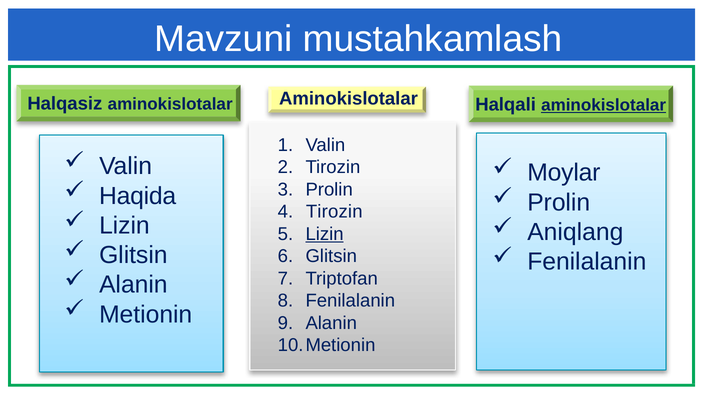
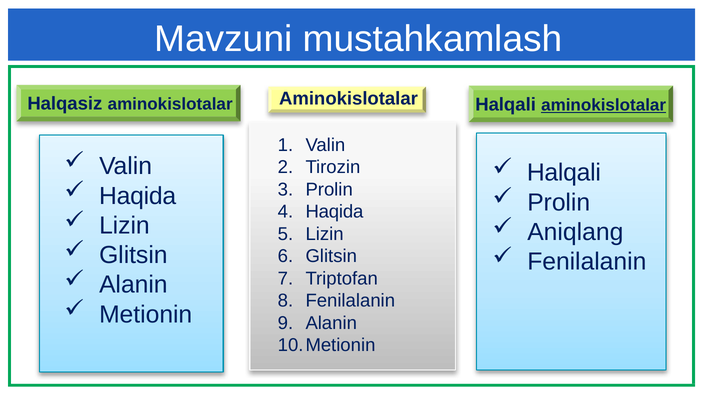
Moylar: Moylar -> Halqali (564, 173)
Tirozin: Tirozin -> Haqida (334, 212)
Lizin underline: present -> none (325, 234)
